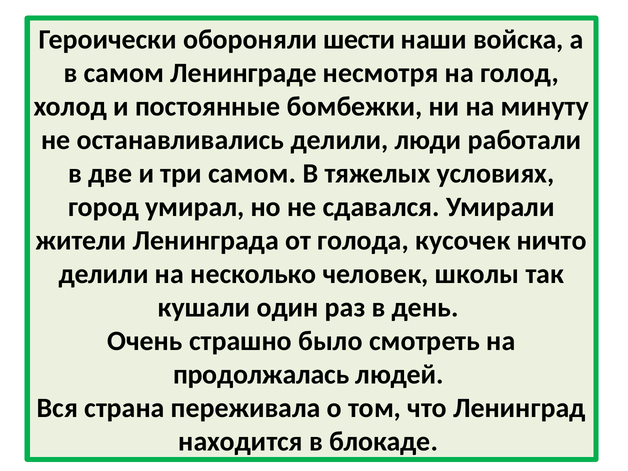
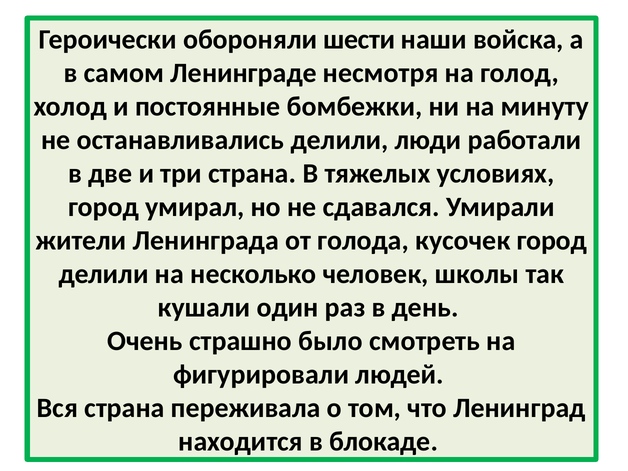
три самом: самом -> страна (252, 174)
кусочек ничто: ничто -> город (552, 241)
продолжалась: продолжалась -> фигурировали (261, 375)
